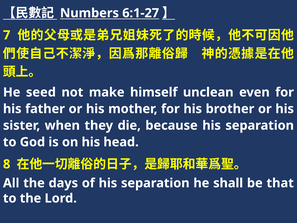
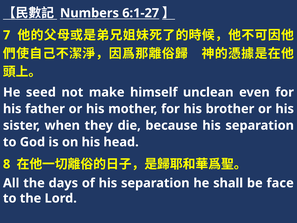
that: that -> face (280, 183)
